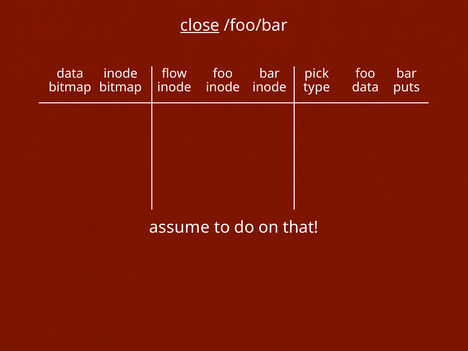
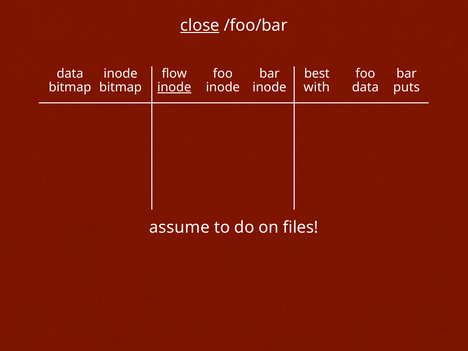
pick: pick -> best (317, 74)
inode underline: none -> present (174, 87)
type: type -> with (317, 87)
that: that -> files (301, 227)
